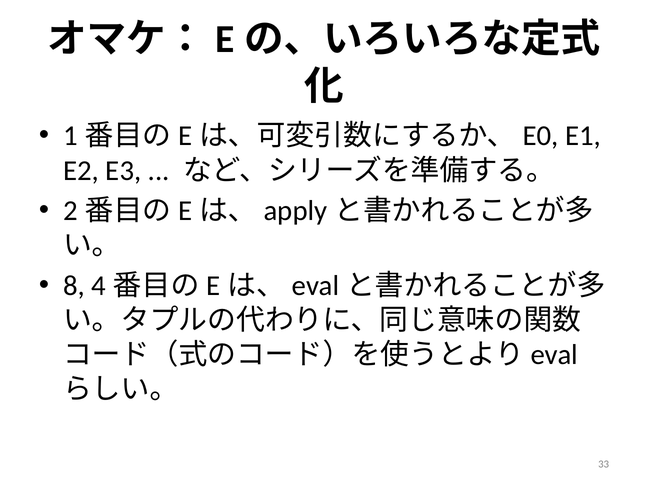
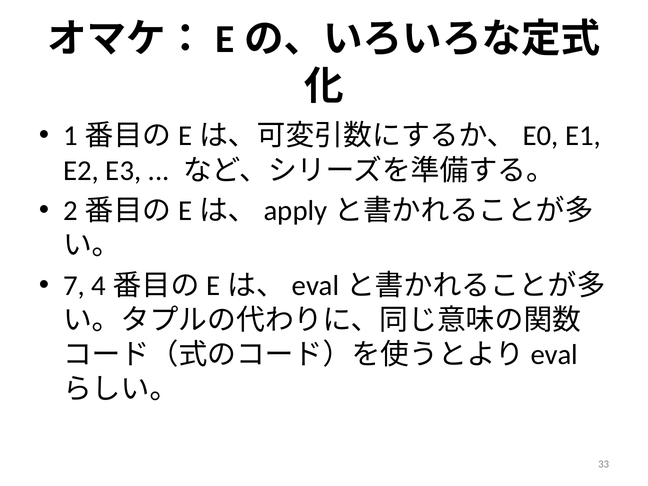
8: 8 -> 7 (74, 286)
